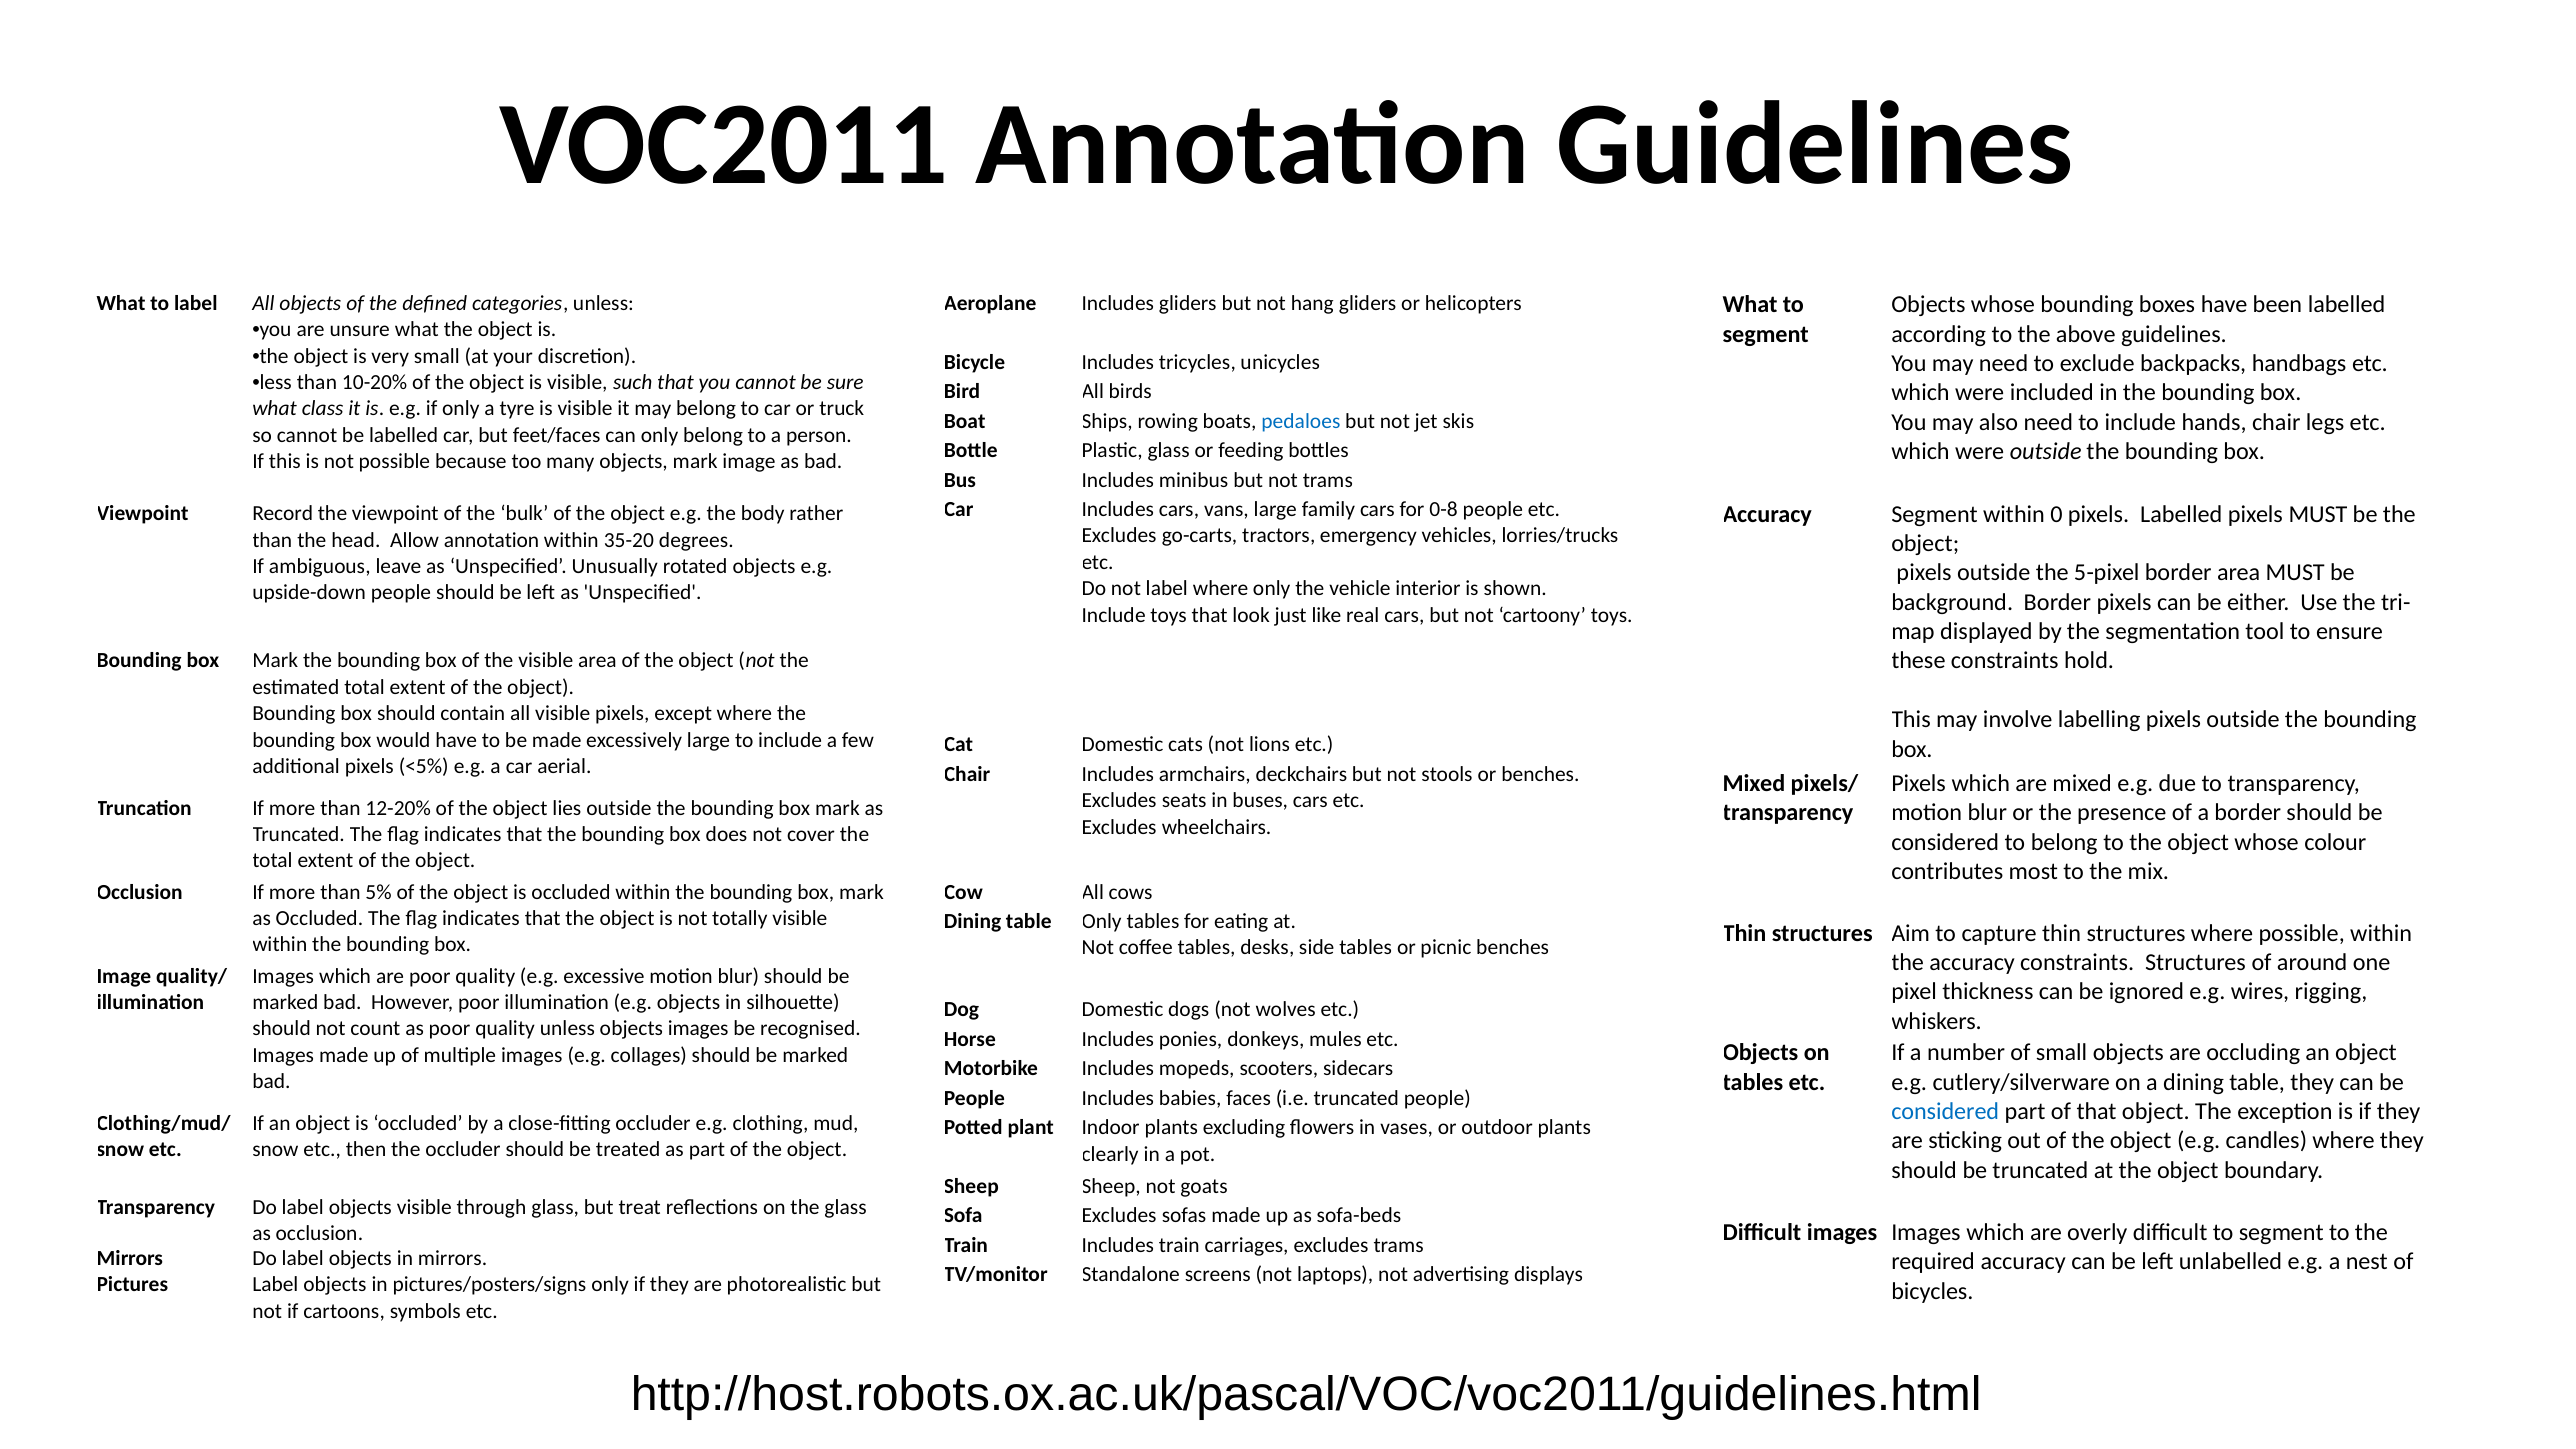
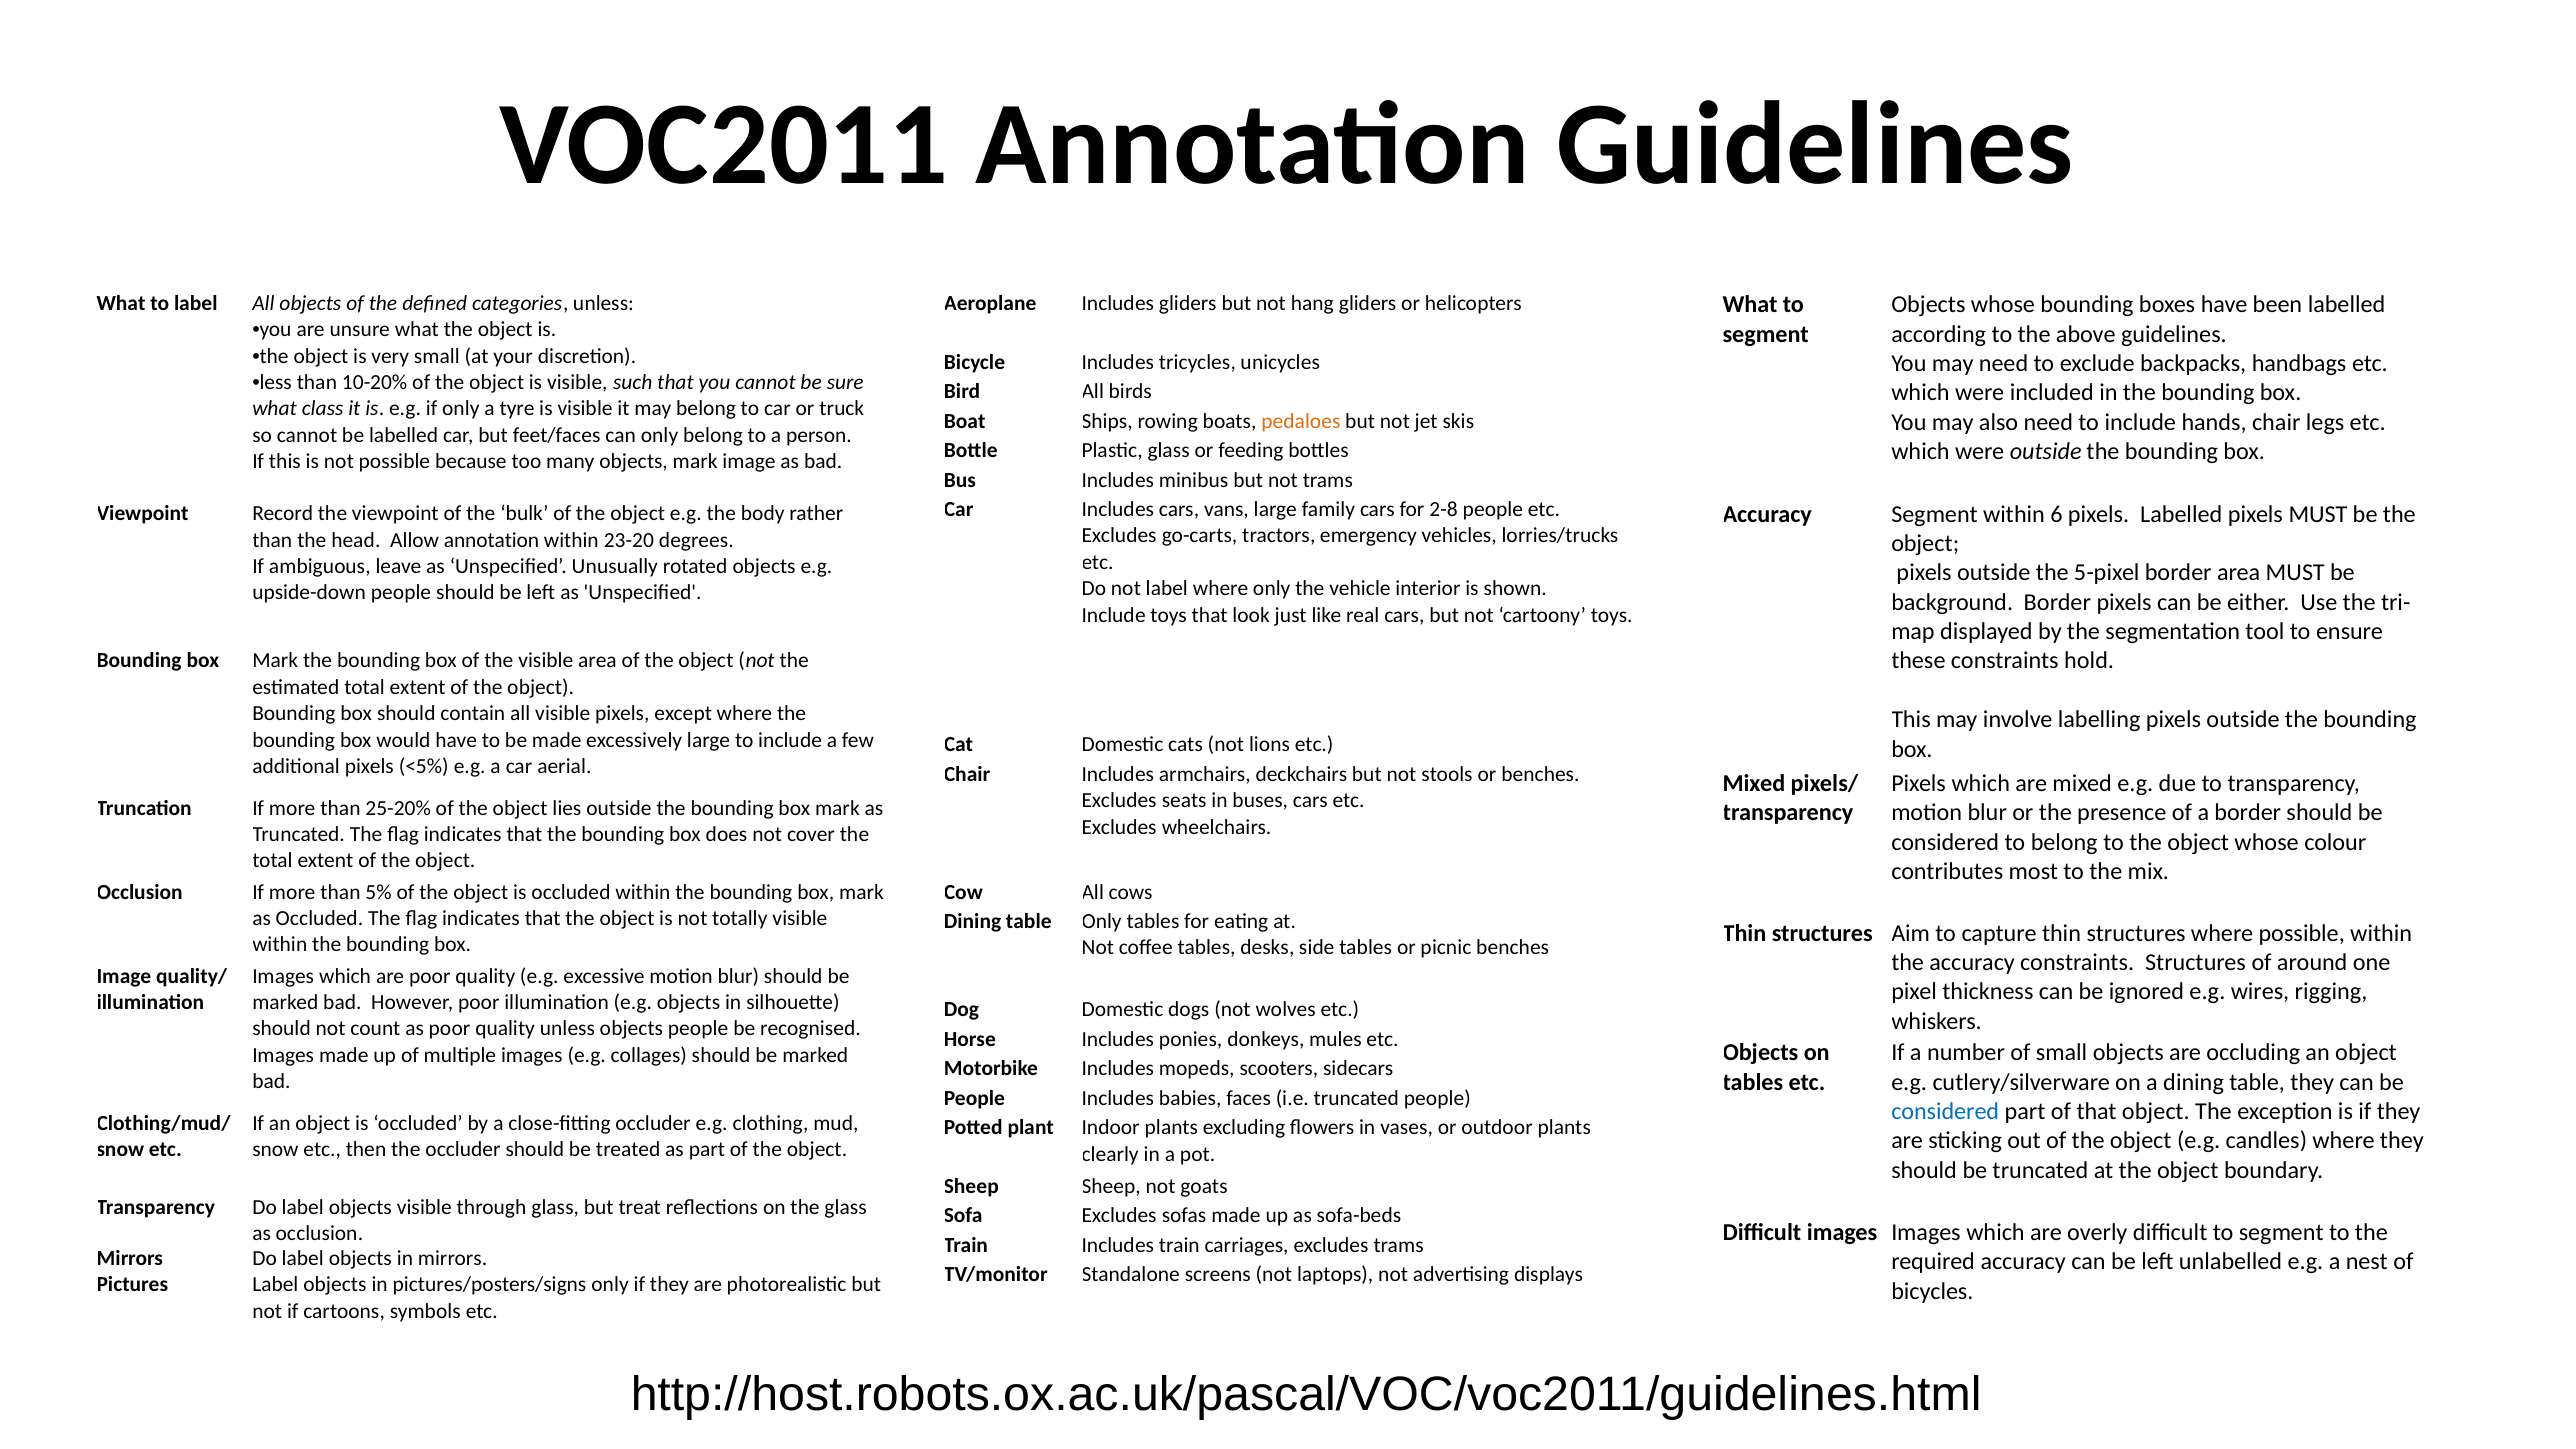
pedaloes colour: blue -> orange (1301, 421)
0-8: 0-8 -> 2-8 (1444, 509)
0: 0 -> 6 (2057, 514)
35-20: 35-20 -> 23-20 (629, 540)
12-20%: 12-20% -> 25-20% (398, 808)
objects images: images -> people (698, 1029)
